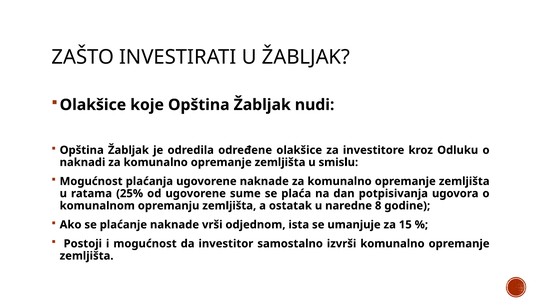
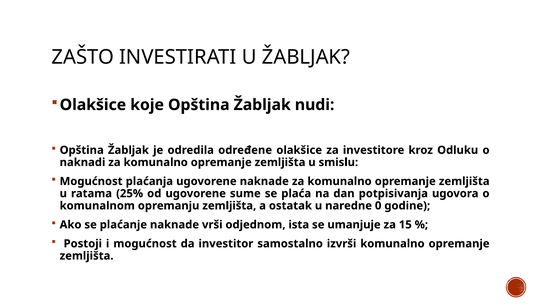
8: 8 -> 0 (378, 205)
